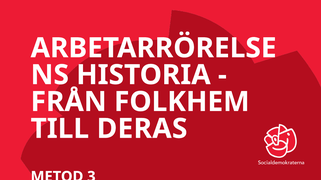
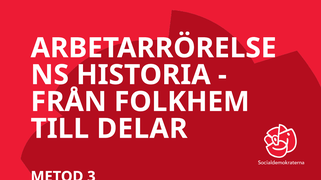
DERAS: DERAS -> DELAR (142, 129)
